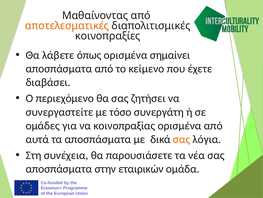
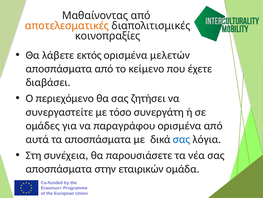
όπως: όπως -> εκτός (89, 55)
σημαίνει: σημαίνει -> μελετών (170, 55)
κοινοπραξίας: κοινοπραξίας -> παραγράφου (124, 125)
σας colour: orange -> blue (182, 139)
